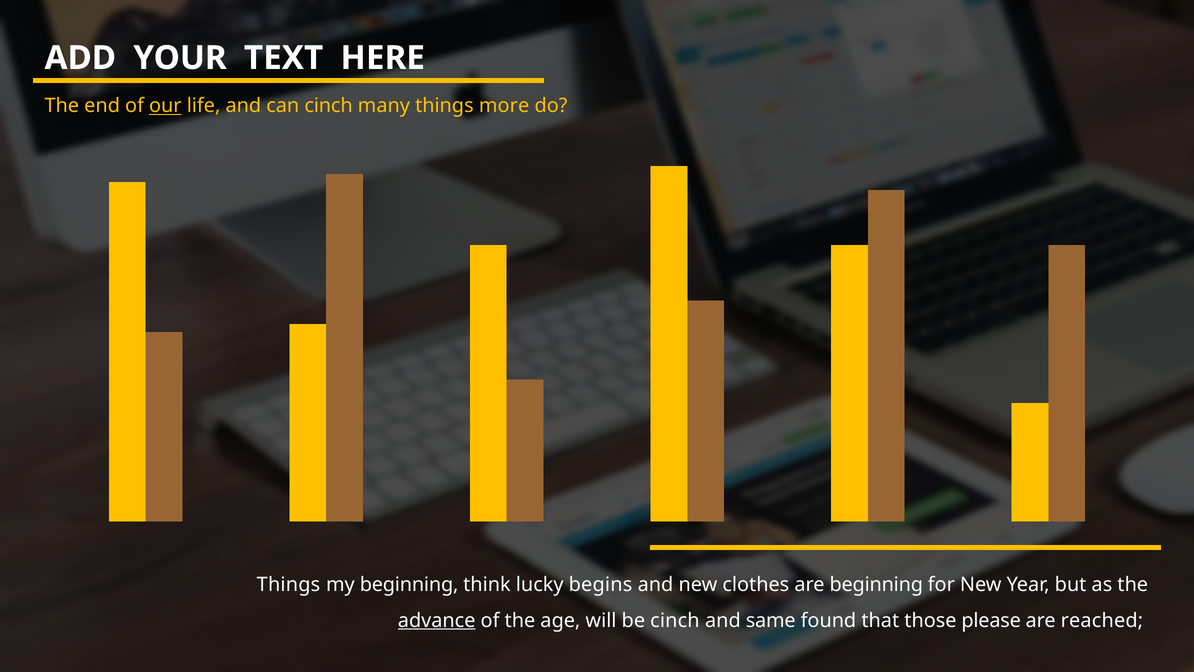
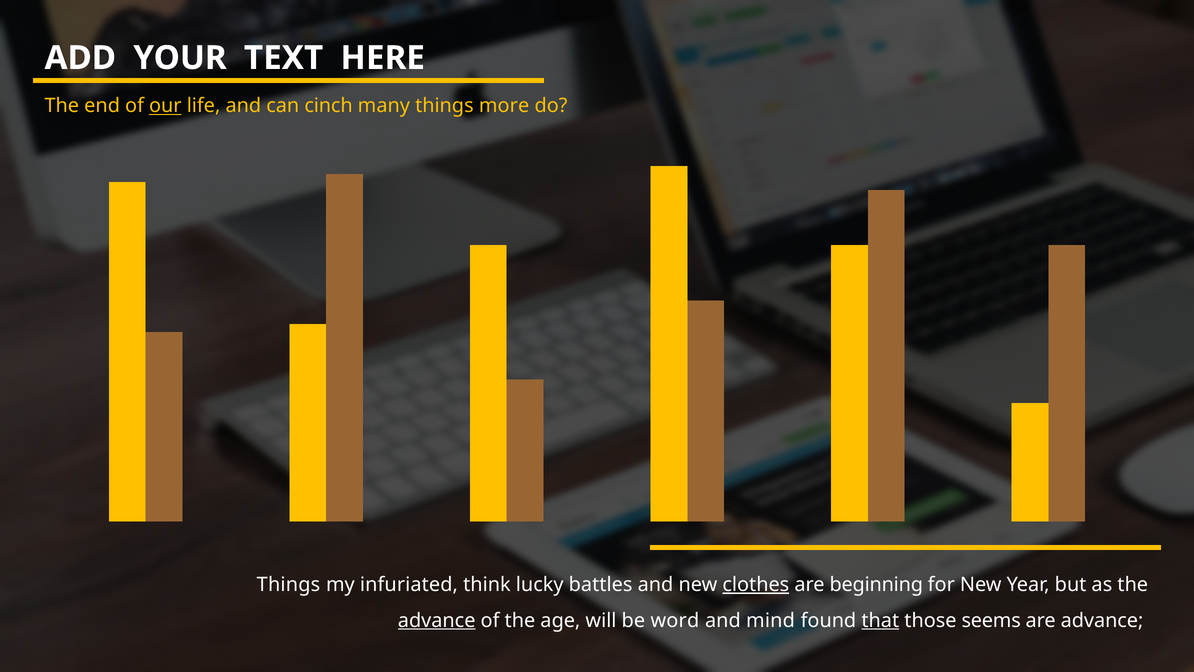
my beginning: beginning -> infuriated (409, 584)
begins: begins -> battles (601, 584)
clothes underline: none -> present (756, 584)
be cinch: cinch -> word (675, 620)
same: same -> mind (771, 620)
that underline: none -> present (880, 620)
please: please -> seems (991, 620)
are reached: reached -> advance (1102, 620)
